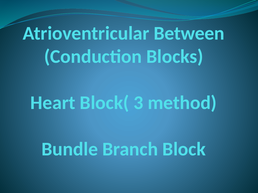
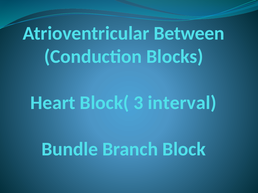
method: method -> interval (182, 103)
